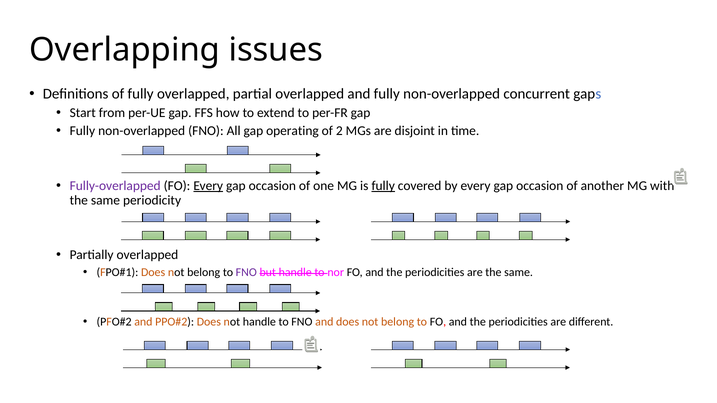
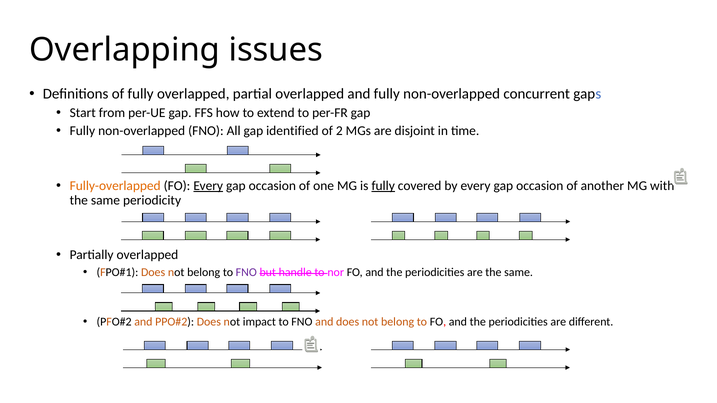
operating: operating -> identified (292, 131)
Fully-overlapped colour: purple -> orange (115, 186)
not handle: handle -> impact (259, 322)
